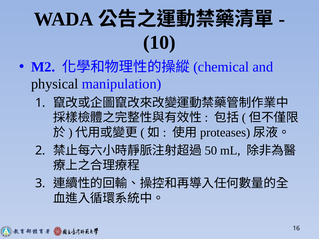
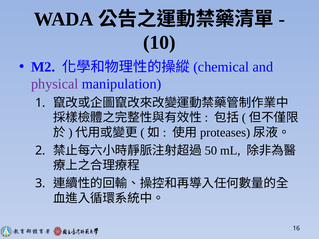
physical colour: black -> purple (55, 84)
